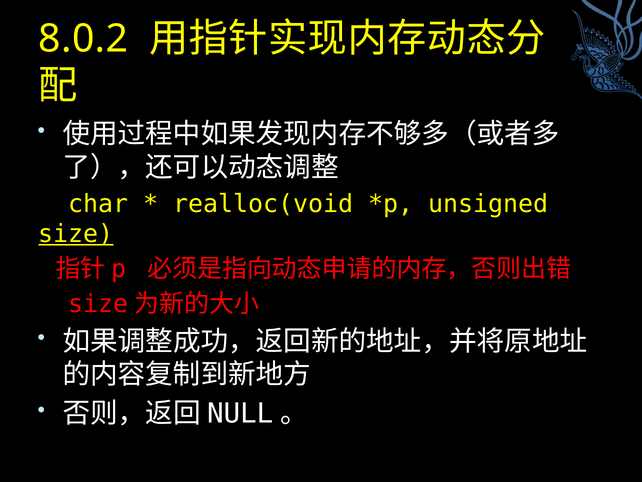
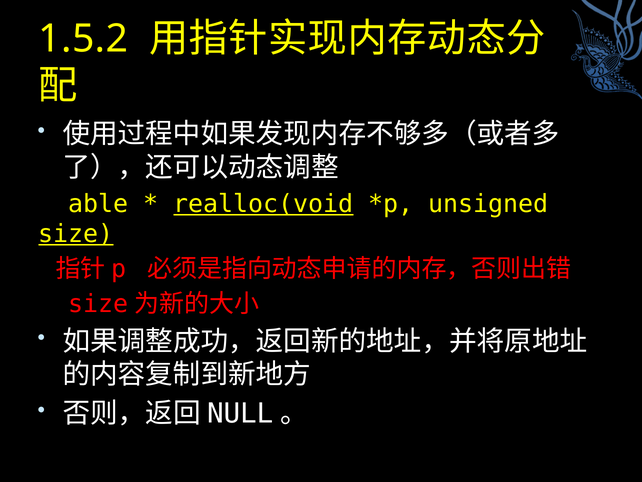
8.0.2: 8.0.2 -> 1.5.2 (83, 39)
char: char -> able (98, 204)
realloc(void underline: none -> present (263, 204)
